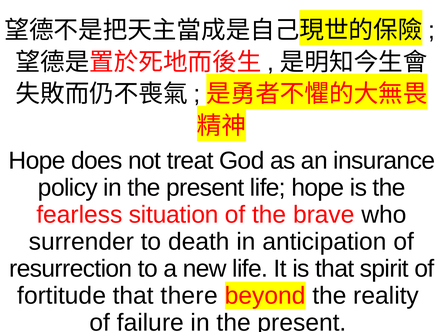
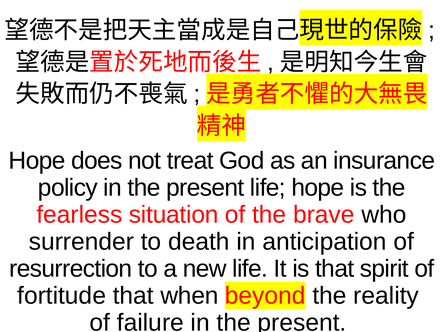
there: there -> when (189, 296)
